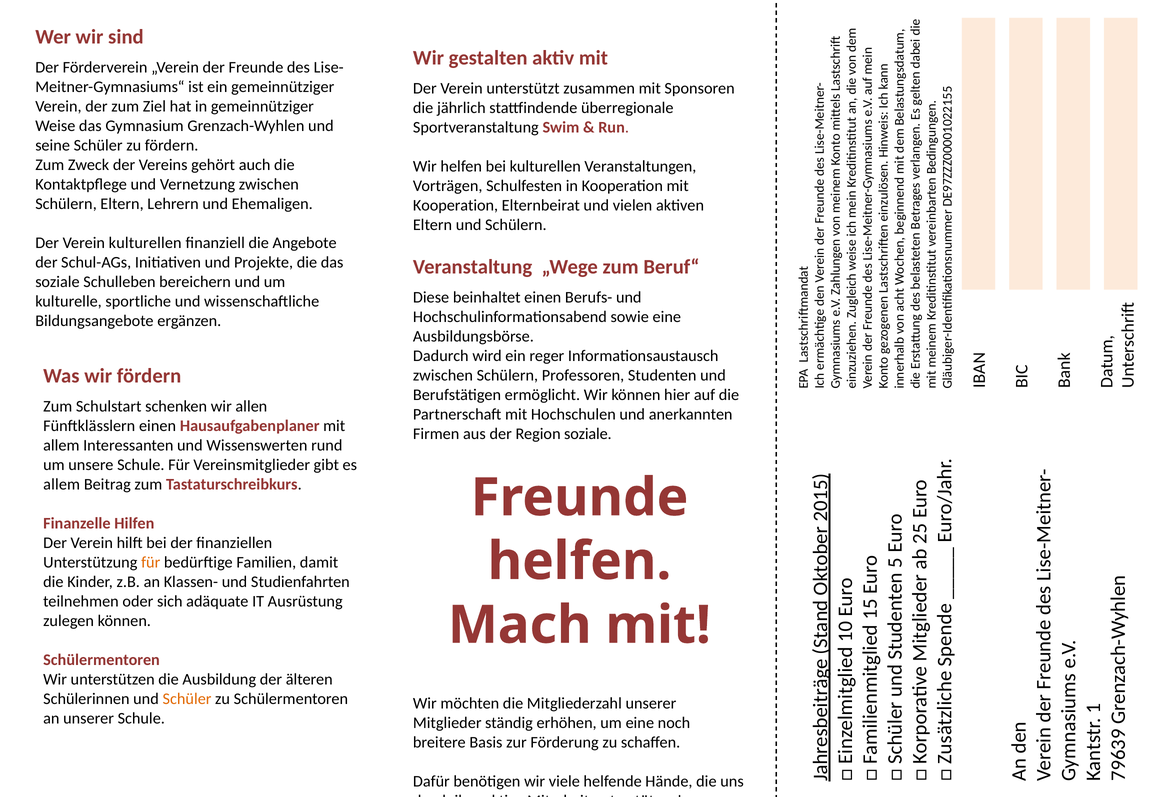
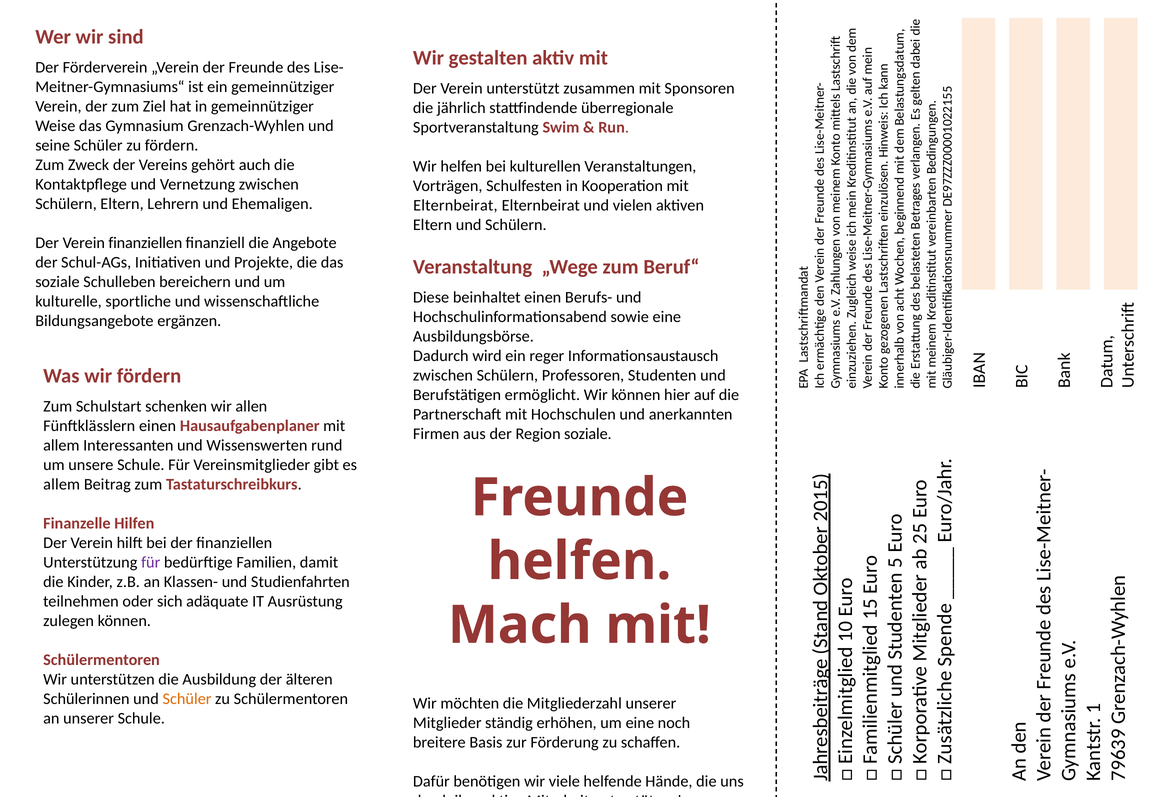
Kooperation: Kooperation -> Elternbeirat (455, 205)
Verein kulturellen: kulturellen -> finanziellen (145, 243)
für colour: orange -> purple (151, 562)
